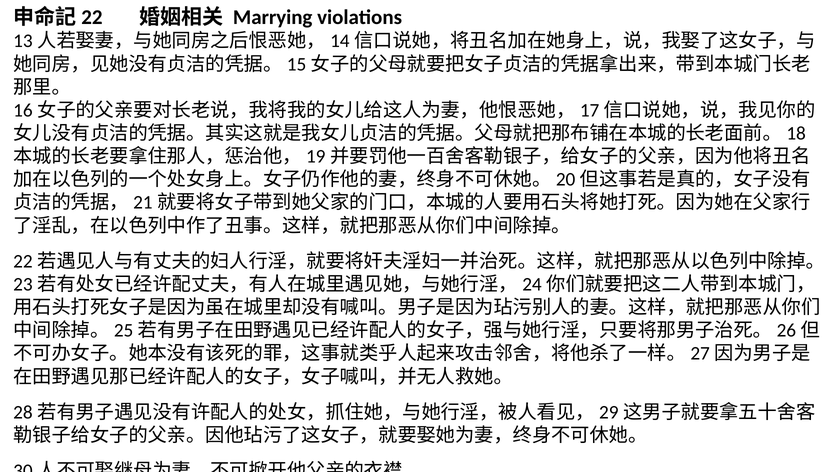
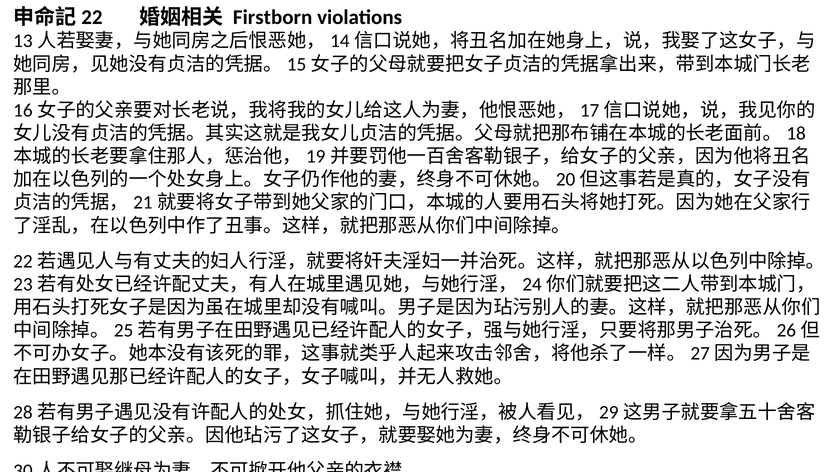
Marrying: Marrying -> Firstborn (273, 17)
